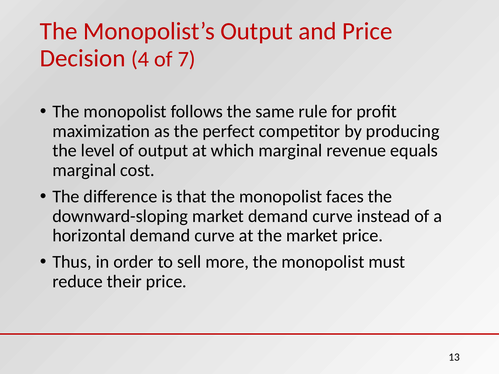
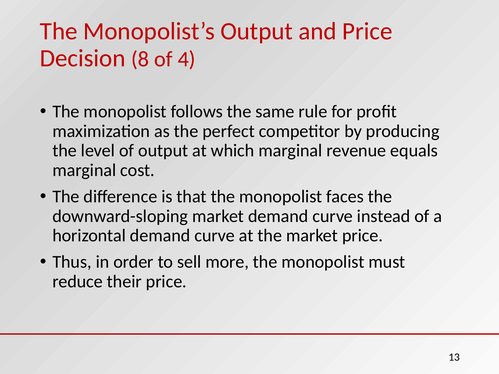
4: 4 -> 8 (140, 59)
7: 7 -> 4 (187, 59)
